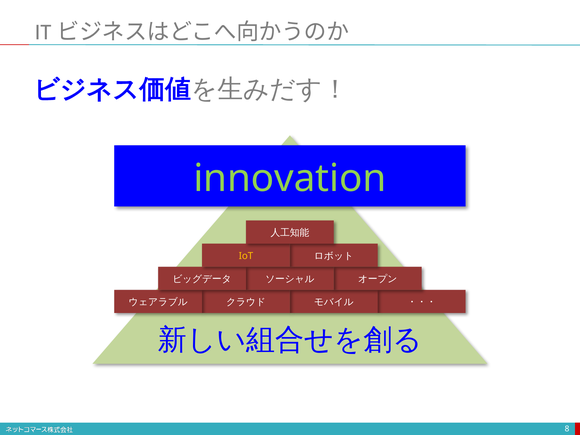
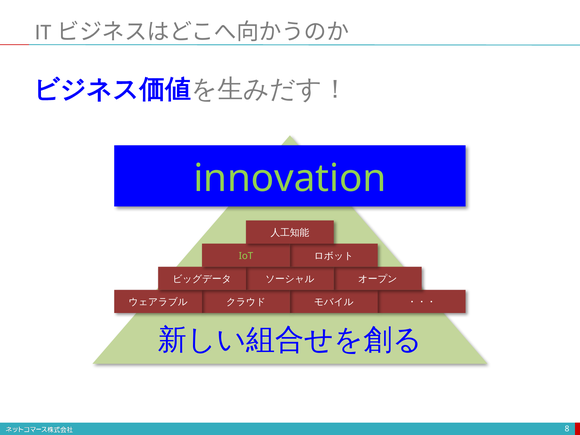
IoT colour: yellow -> light green (246, 256)
